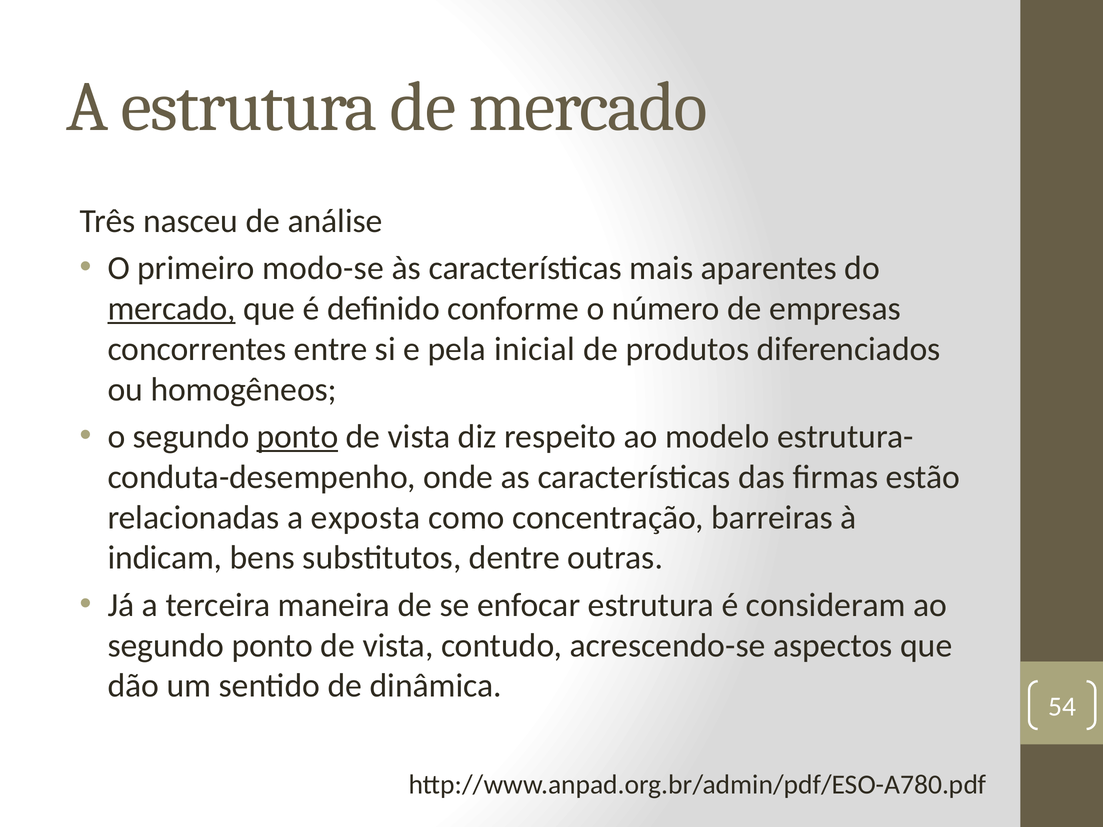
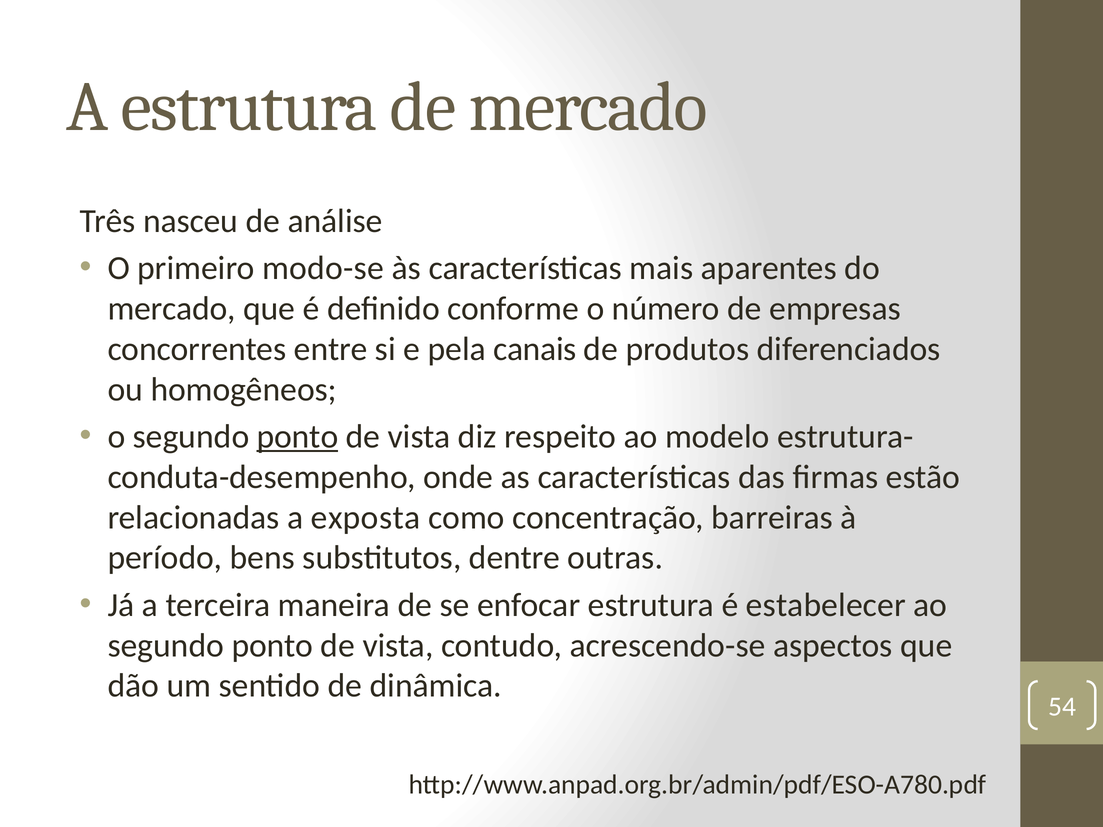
mercado underline: present -> none (172, 309)
inicial: inicial -> canais (535, 349)
indicam: indicam -> período (165, 558)
consideram: consideram -> estabelecer (826, 605)
